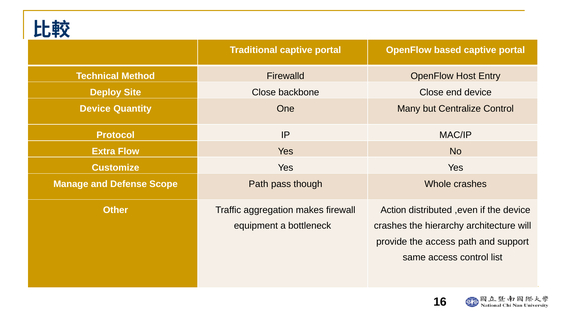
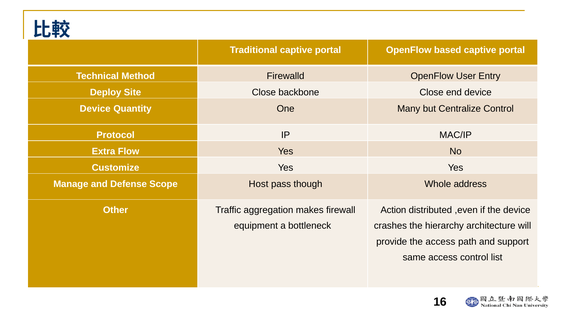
Host: Host -> User (466, 76)
Scope Path: Path -> Host (259, 184)
Whole crashes: crashes -> address (470, 184)
